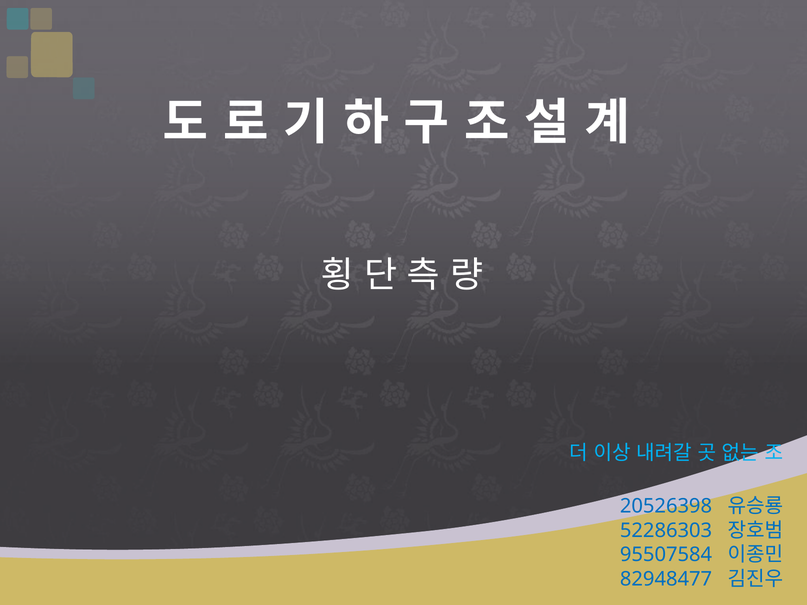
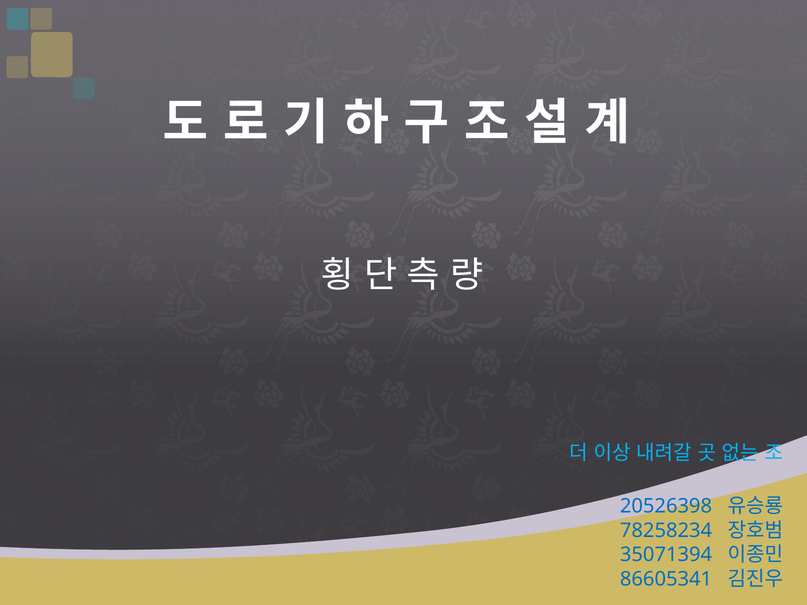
52286303: 52286303 -> 78258234 (666, 531)
95507584: 95507584 -> 35071394 (666, 555)
82948477: 82948477 -> 86605341 (666, 579)
